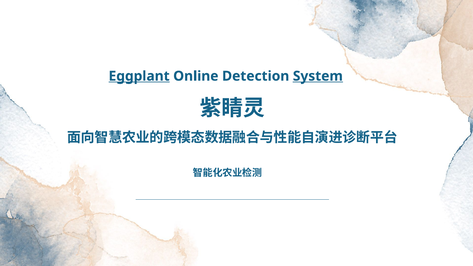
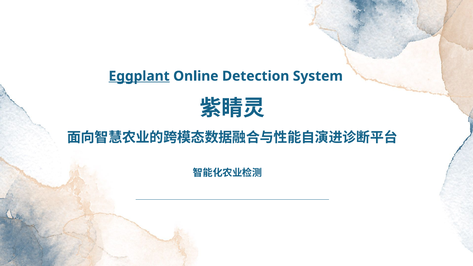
System underline: present -> none (318, 76)
